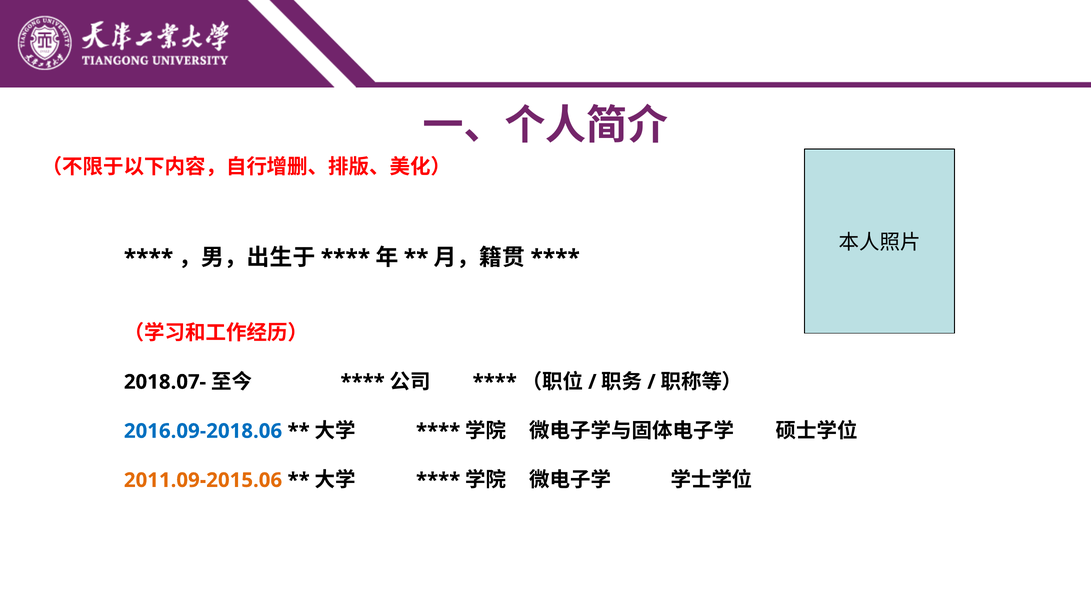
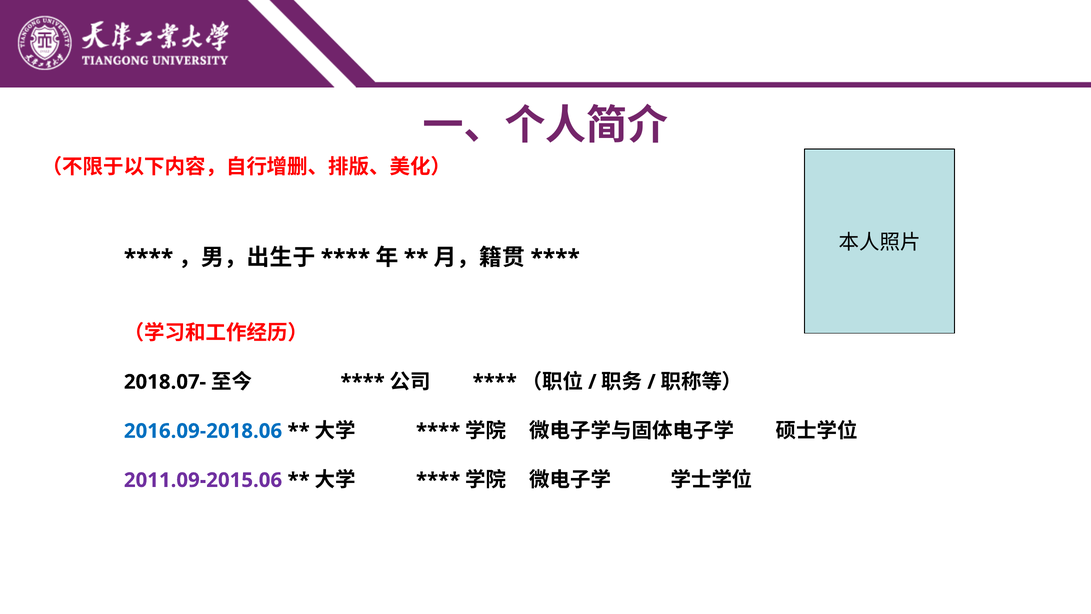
2011.09-2015.06 colour: orange -> purple (203, 480)
